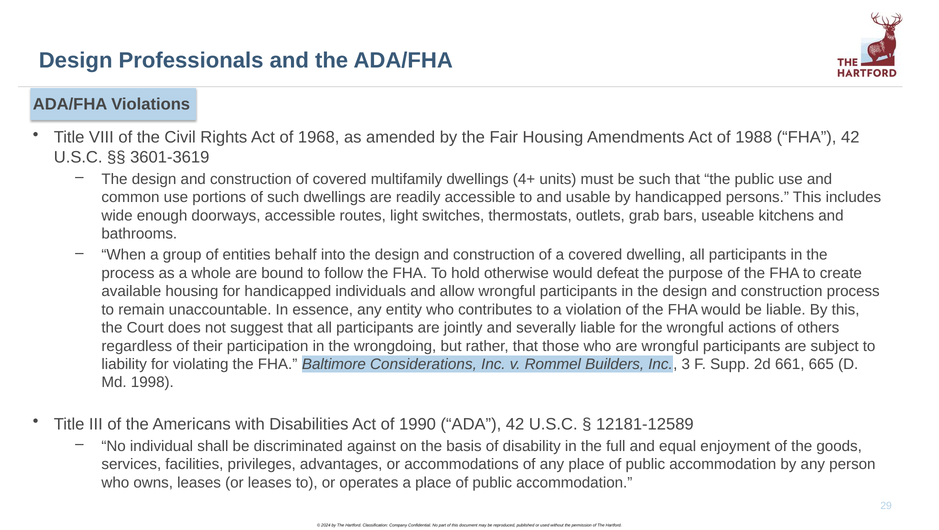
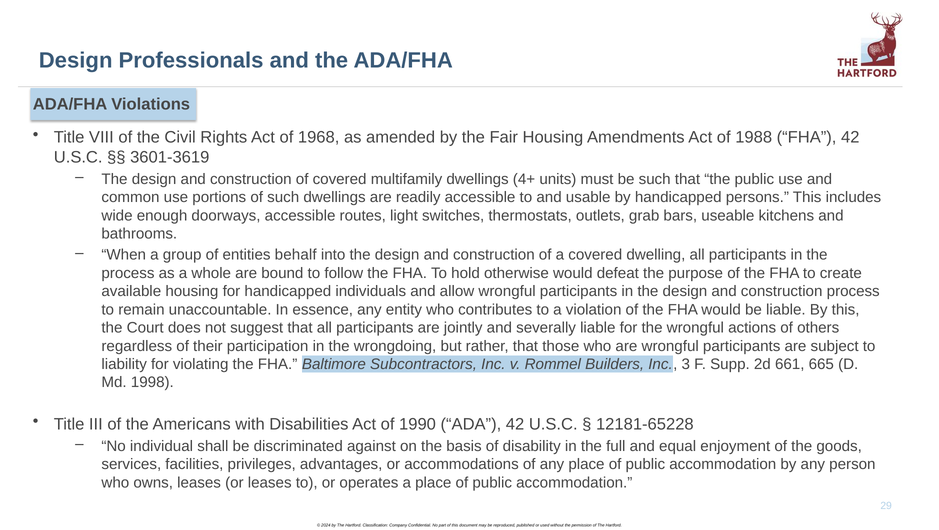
Considerations: Considerations -> Subcontractors (424, 364)
12181-12589: 12181-12589 -> 12181-65228 (645, 424)
